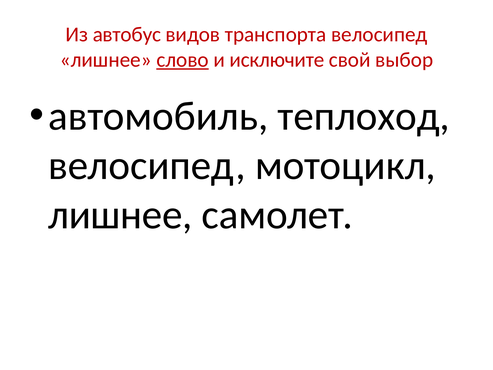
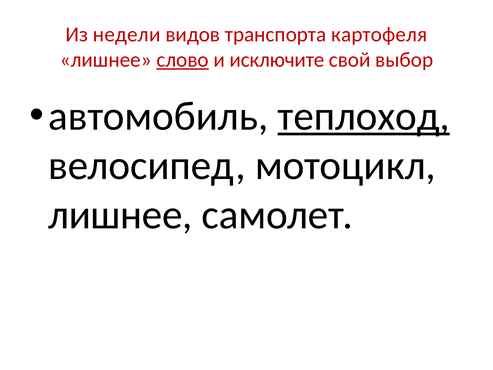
автобус: автобус -> недели (127, 34)
транспорта велосипед: велосипед -> картофеля (379, 34)
теплоход underline: none -> present (364, 116)
